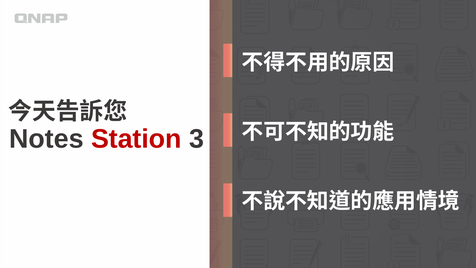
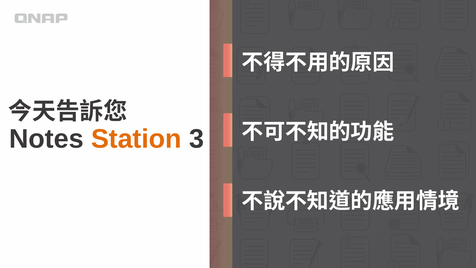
Station colour: red -> orange (136, 139)
